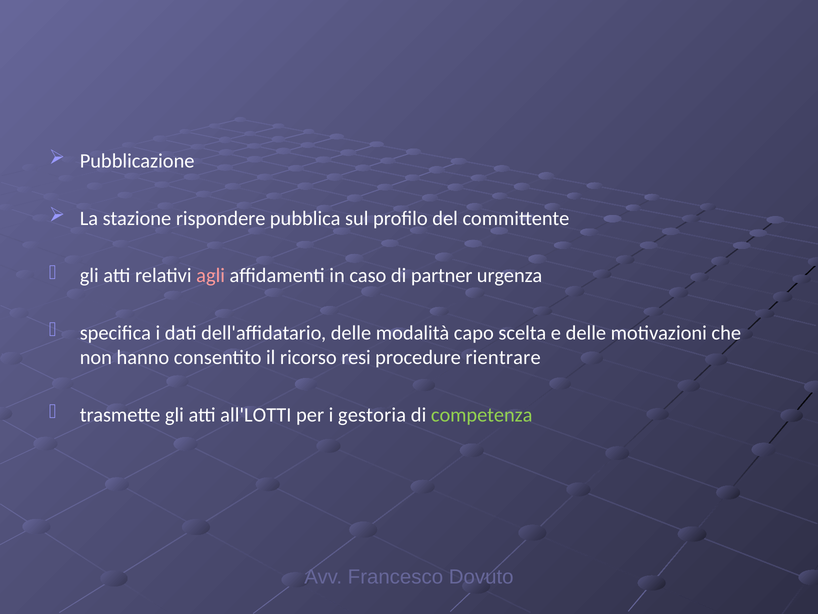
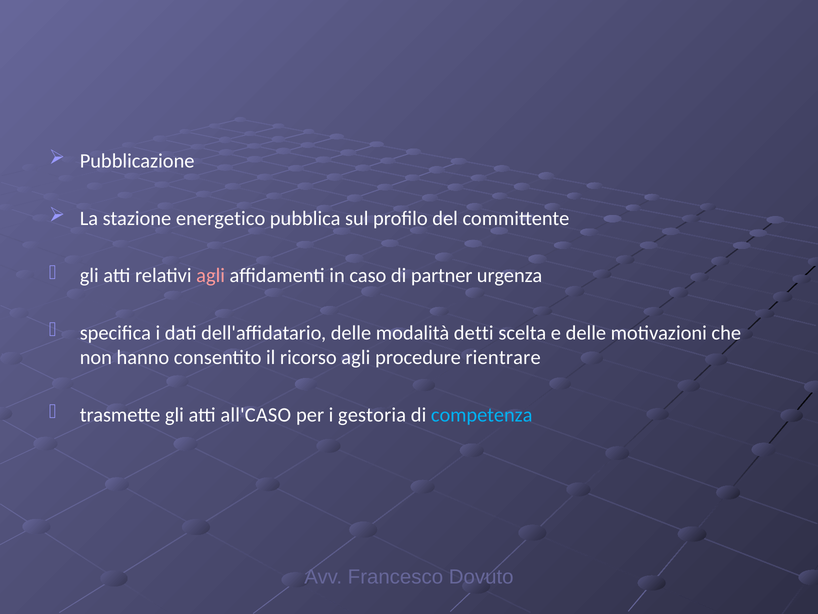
rispondere: rispondere -> energetico (221, 218)
capo: capo -> detti (474, 333)
ricorso resi: resi -> agli (356, 357)
all'LOTTI: all'LOTTI -> all'CASO (256, 415)
competenza colour: light green -> light blue (482, 415)
